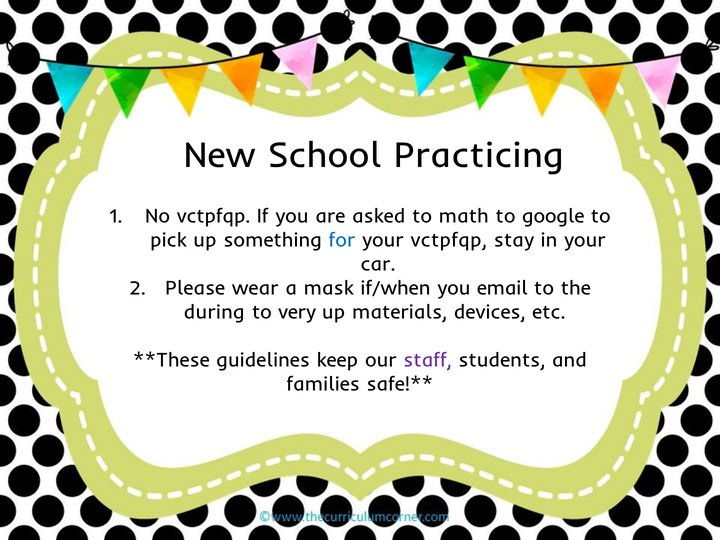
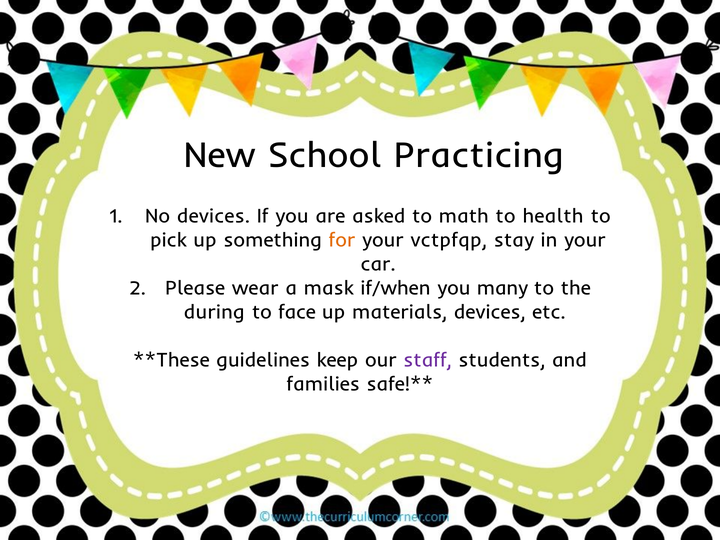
No vctpfqp: vctpfqp -> devices (213, 216)
google: google -> health (553, 216)
for colour: blue -> orange (342, 240)
email: email -> many (502, 288)
very: very -> face (297, 312)
